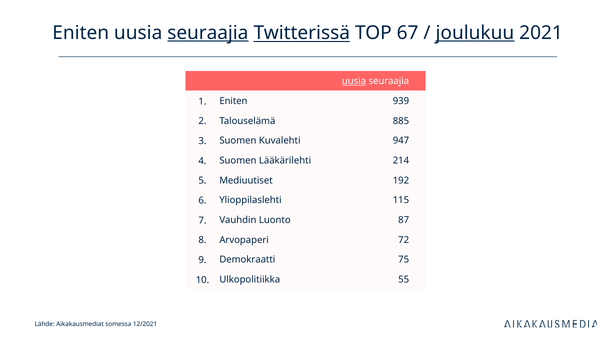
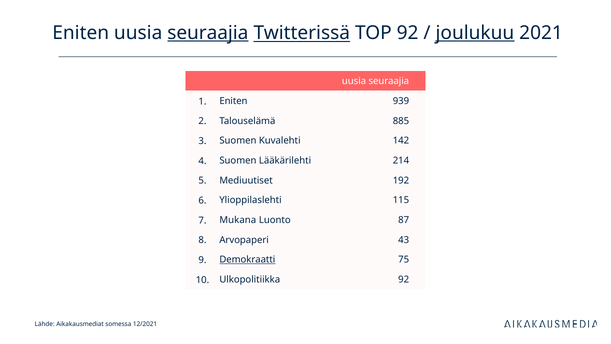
TOP 67: 67 -> 92 (408, 33)
uusia underline: present -> none (354, 81)
947: 947 -> 142 (401, 141)
Vauhdin: Vauhdin -> Mukana (238, 220)
72: 72 -> 43 (404, 240)
Demokraatti underline: none -> present (247, 260)
Ulkopolitiikka 55: 55 -> 92 (404, 279)
